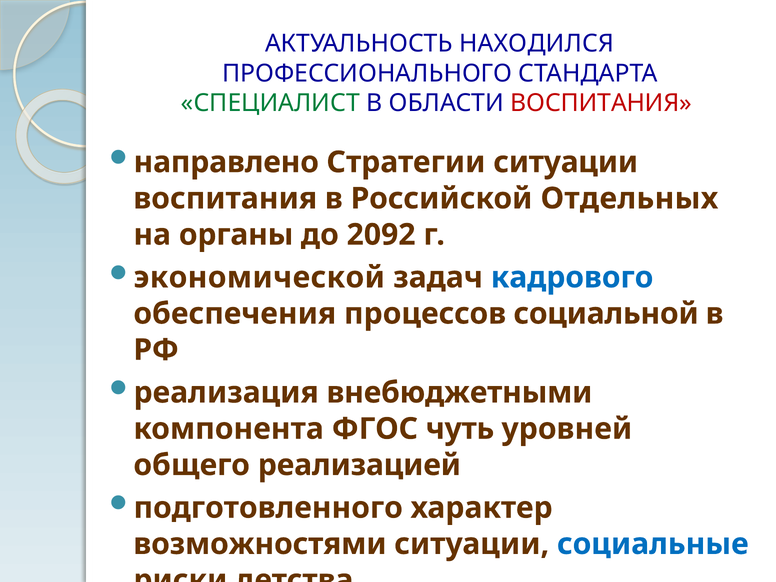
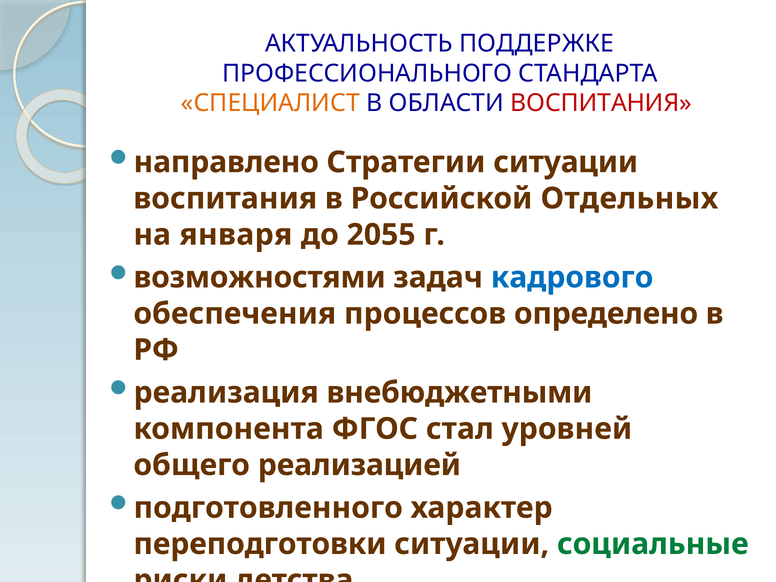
НАХОДИЛСЯ: НАХОДИЛСЯ -> ПОДДЕРЖКЕ (537, 44)
СПЕЦИАЛИСТ colour: green -> orange (270, 103)
органы: органы -> января (236, 235)
2092: 2092 -> 2055 (381, 235)
экономической: экономической -> возможностями (260, 277)
социальной: социальной -> определено (606, 314)
чуть: чуть -> стал (460, 429)
возможностями: возможностями -> переподготовки (260, 544)
социальные colour: blue -> green (653, 544)
